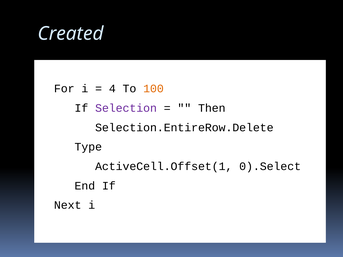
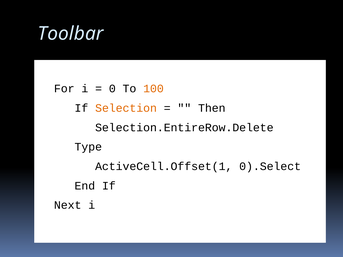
Created: Created -> Toolbar (71, 34)
4: 4 -> 0 (112, 89)
Selection colour: purple -> orange (126, 108)
